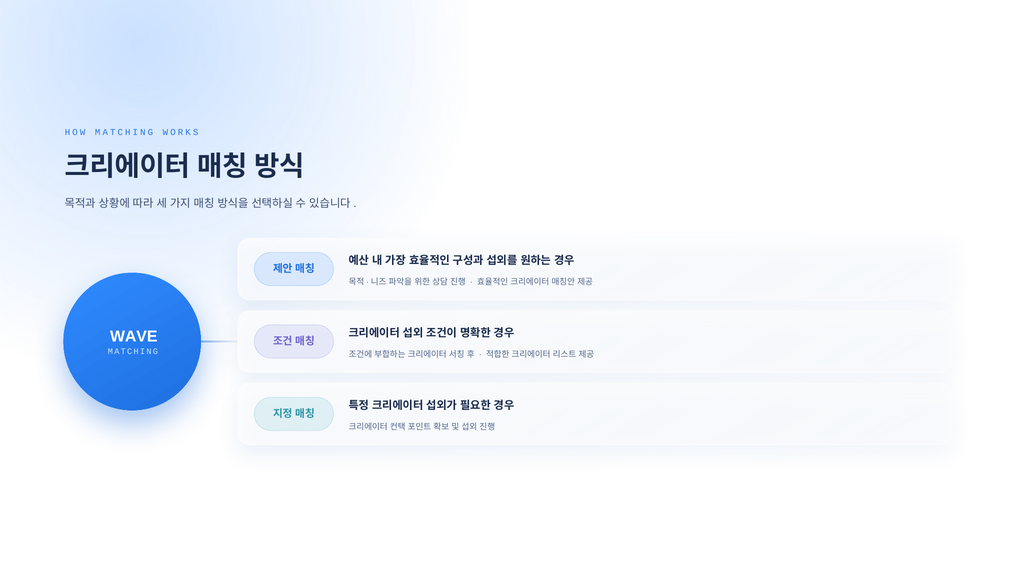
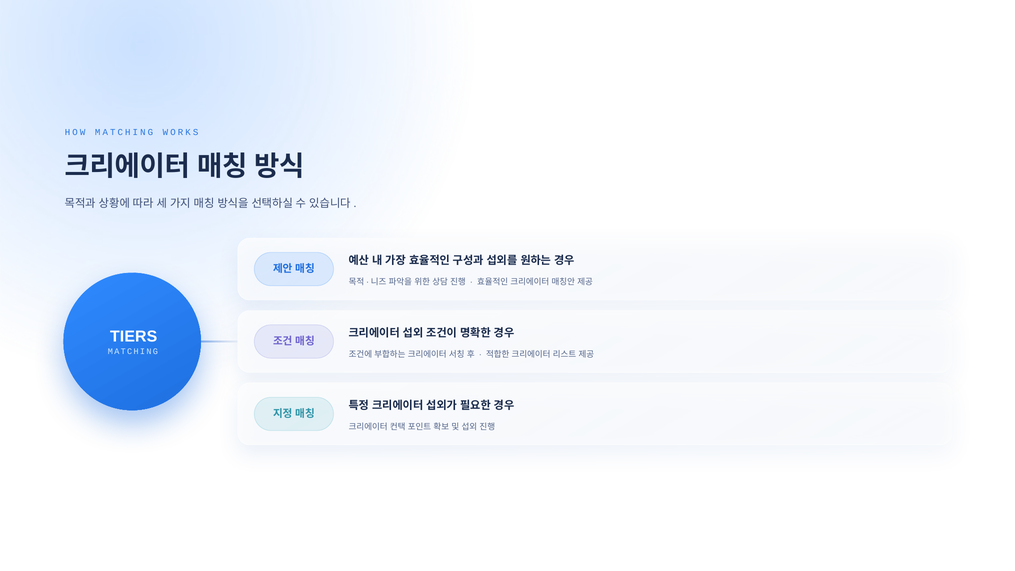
WAVE: WAVE -> TIERS (134, 336)
